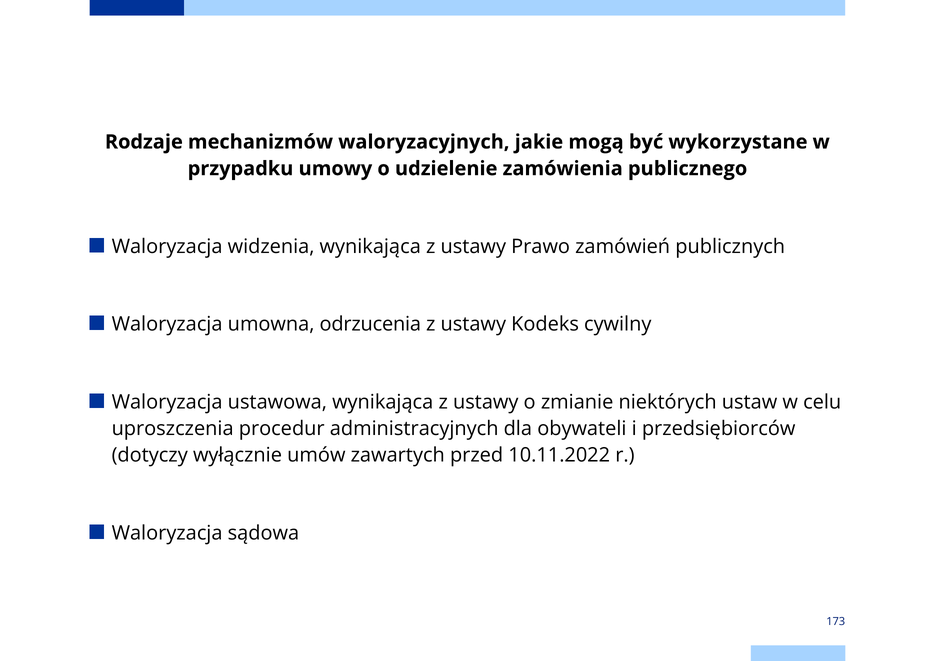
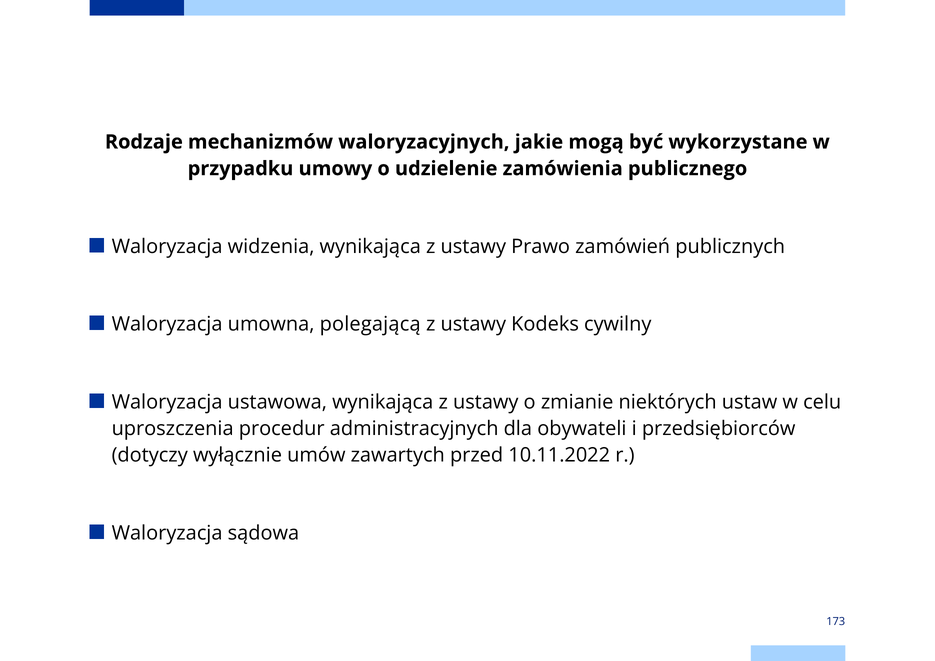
odrzucenia: odrzucenia -> polegającą (370, 324)
